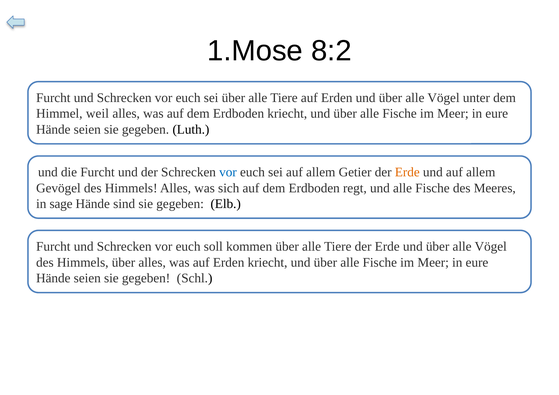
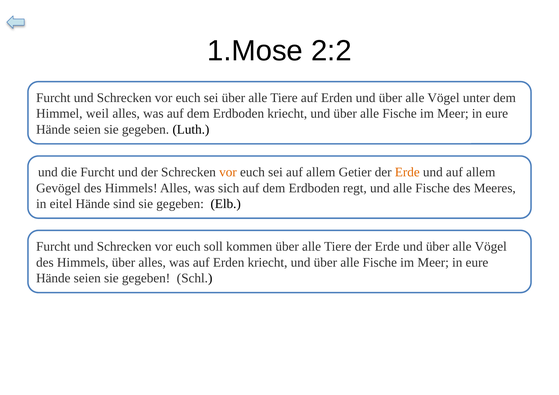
8:2: 8:2 -> 2:2 (331, 51)
vor colour: blue -> orange (228, 172)
sage: sage -> eitel (61, 204)
